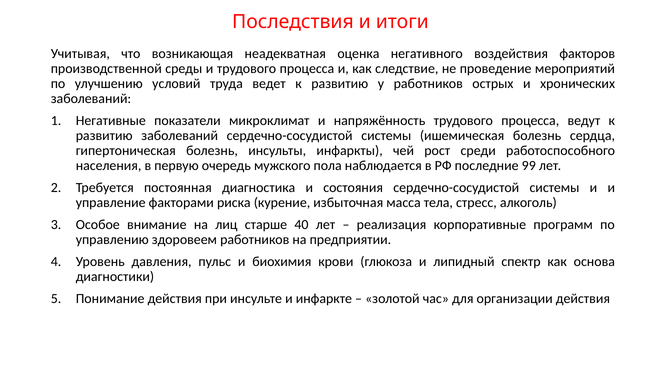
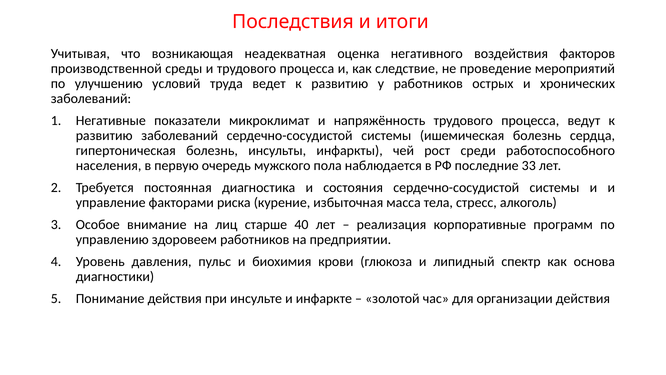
99: 99 -> 33 (529, 166)
